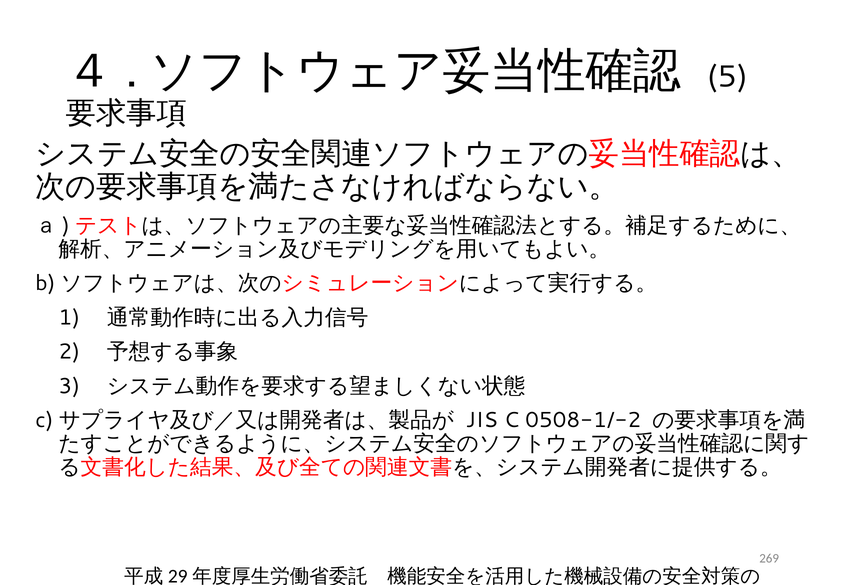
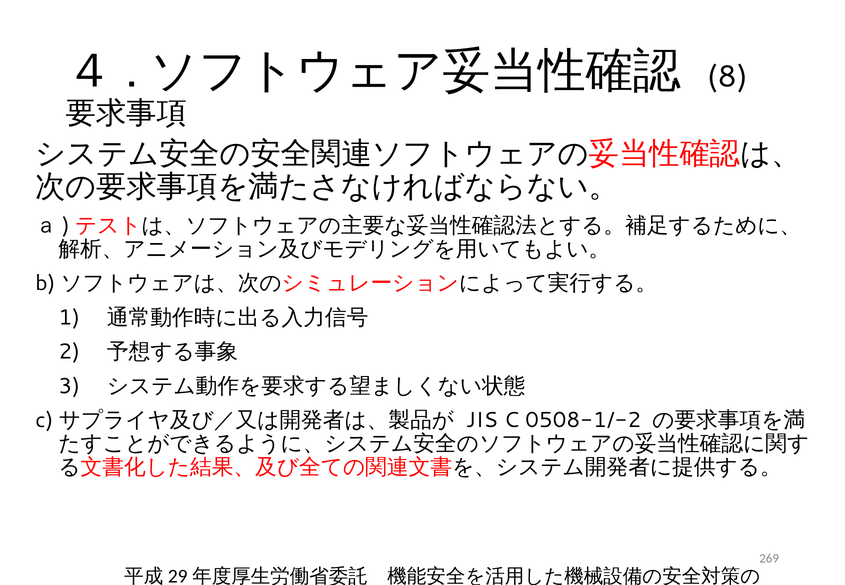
5: 5 -> 8 (728, 77)
